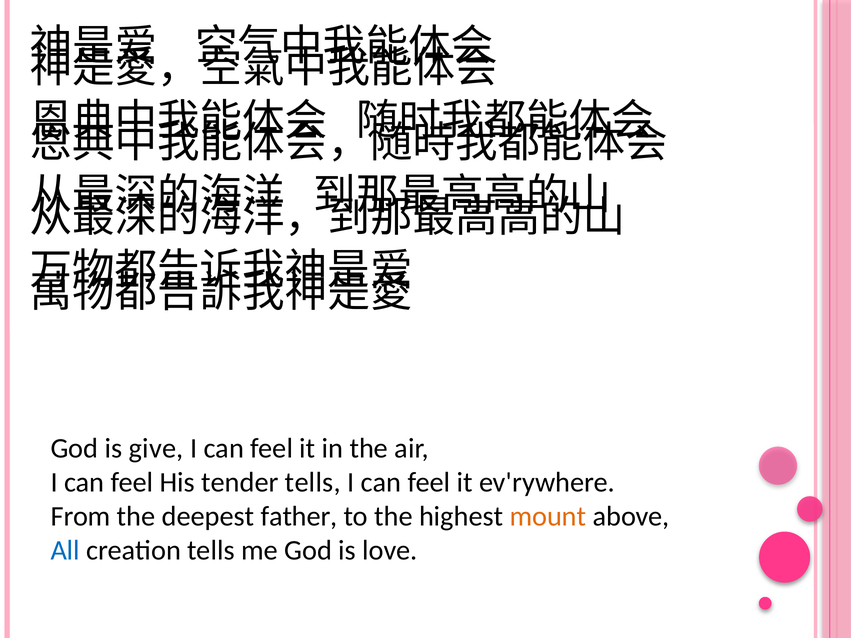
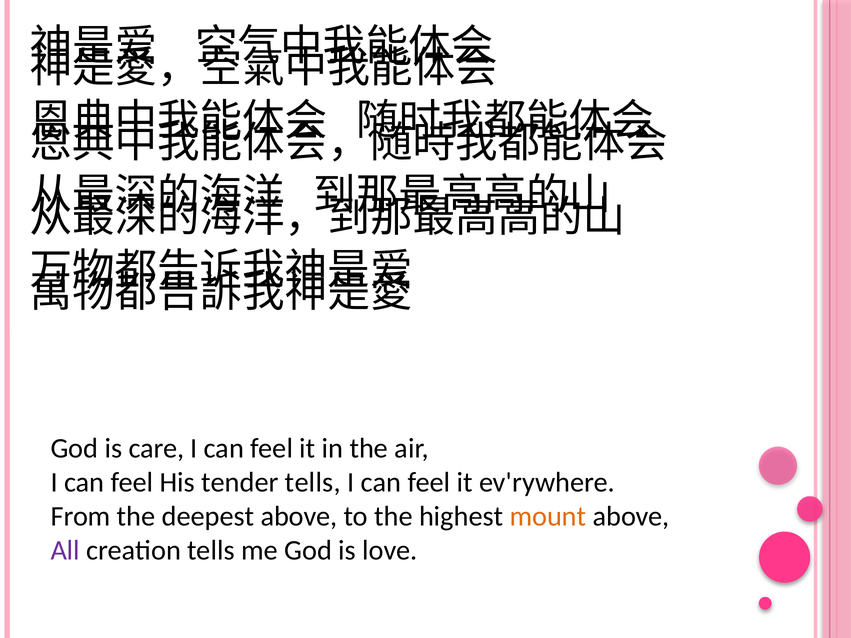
give: give -> care (156, 449)
deepest father: father -> above (299, 517)
All colour: blue -> purple (65, 551)
